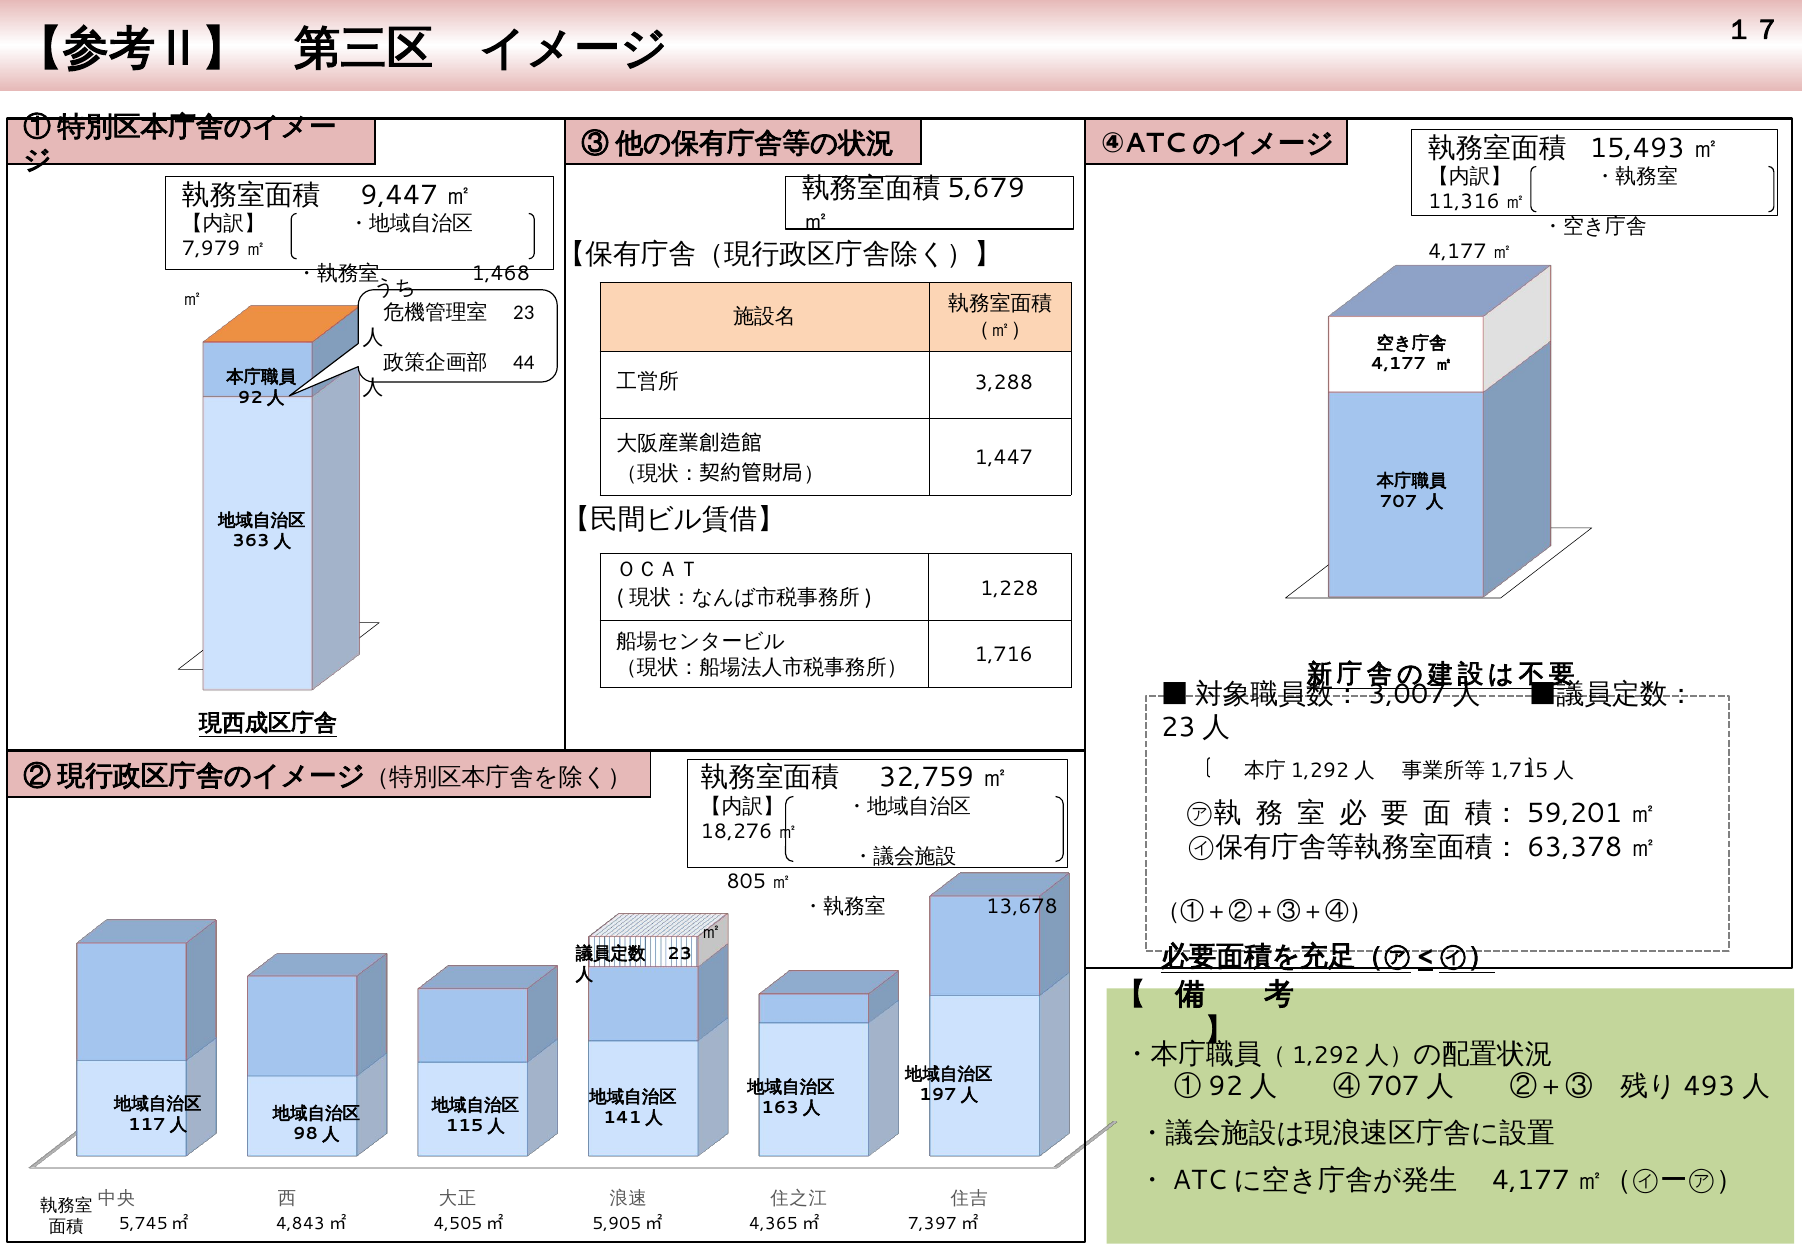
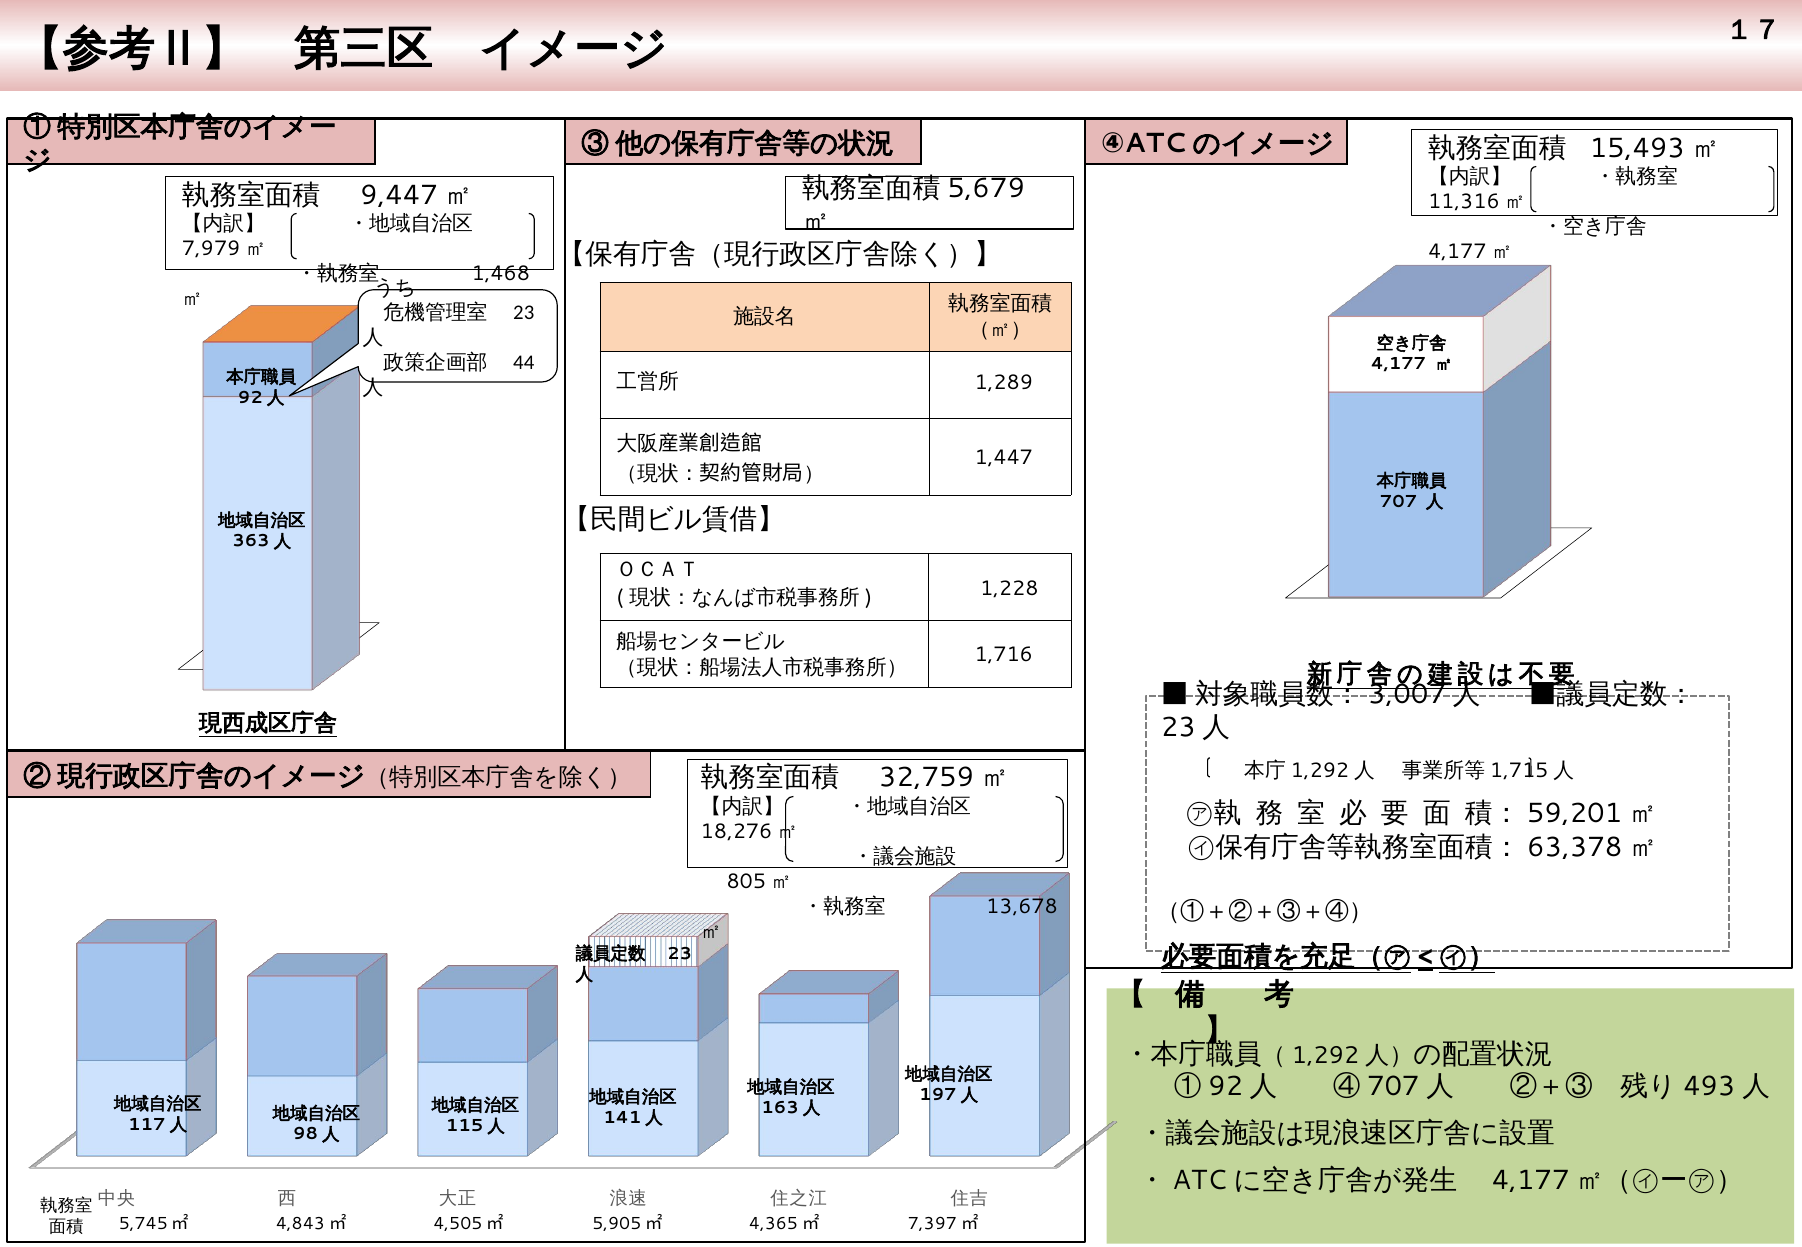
3,288: 3,288 -> 1,289 (1004, 383)
